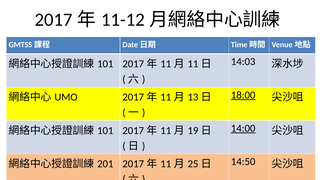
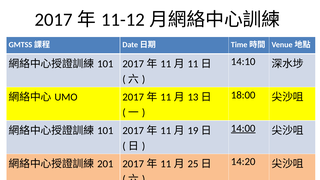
14:03: 14:03 -> 14:10 (243, 62)
18:00 underline: present -> none (243, 95)
14:50: 14:50 -> 14:20 (243, 162)
